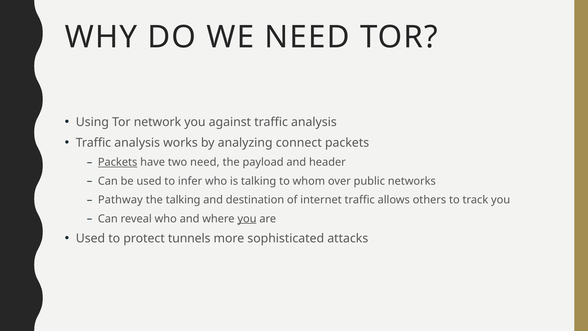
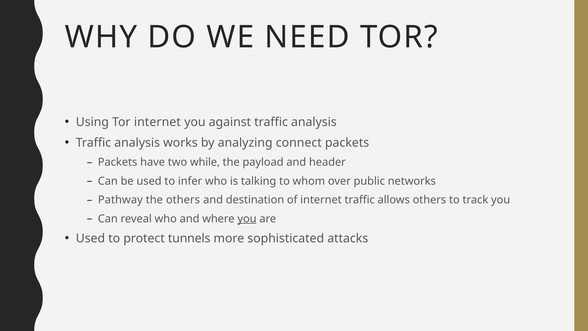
Tor network: network -> internet (157, 122)
Packets underline: present -> none (118, 162)
two need: need -> while (205, 162)
the talking: talking -> others (183, 200)
